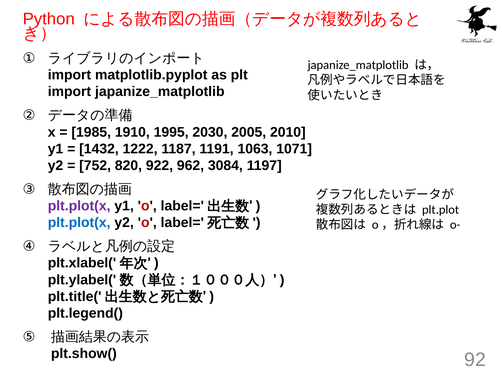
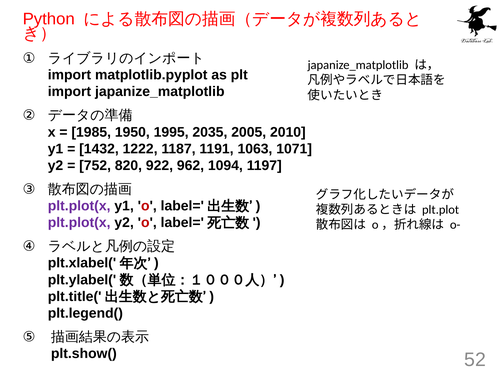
1910: 1910 -> 1950 (132, 132)
2030: 2030 -> 2035 (210, 132)
3084: 3084 -> 1094 (225, 166)
plt.plot(x colour: blue -> purple (79, 223)
92: 92 -> 52 (475, 360)
